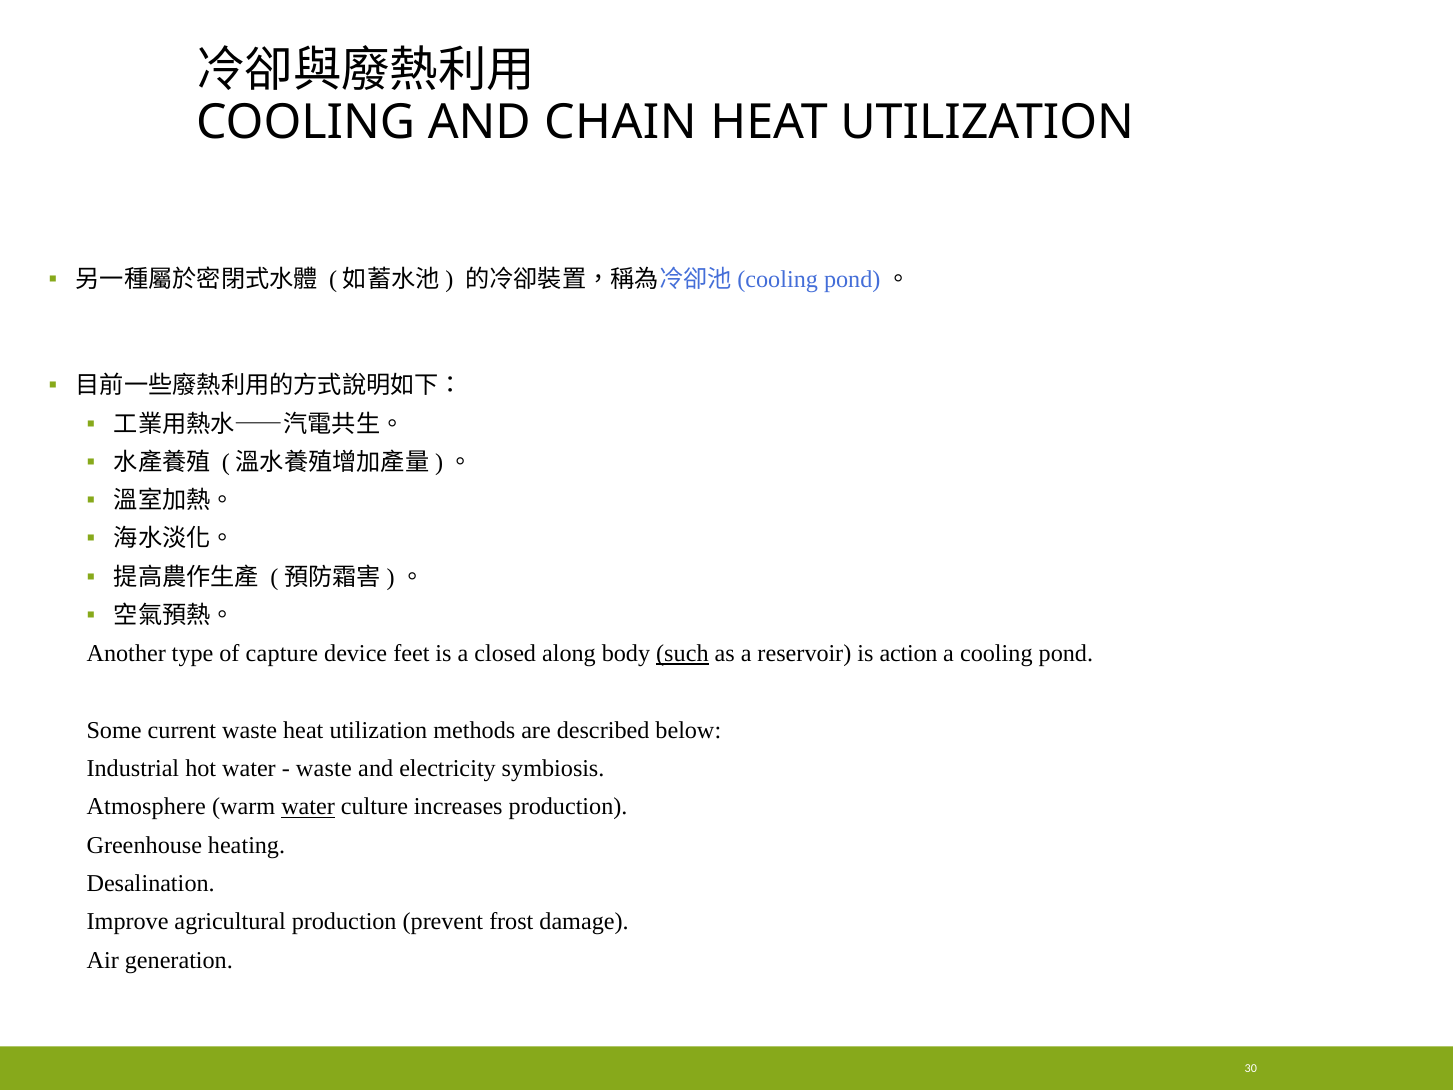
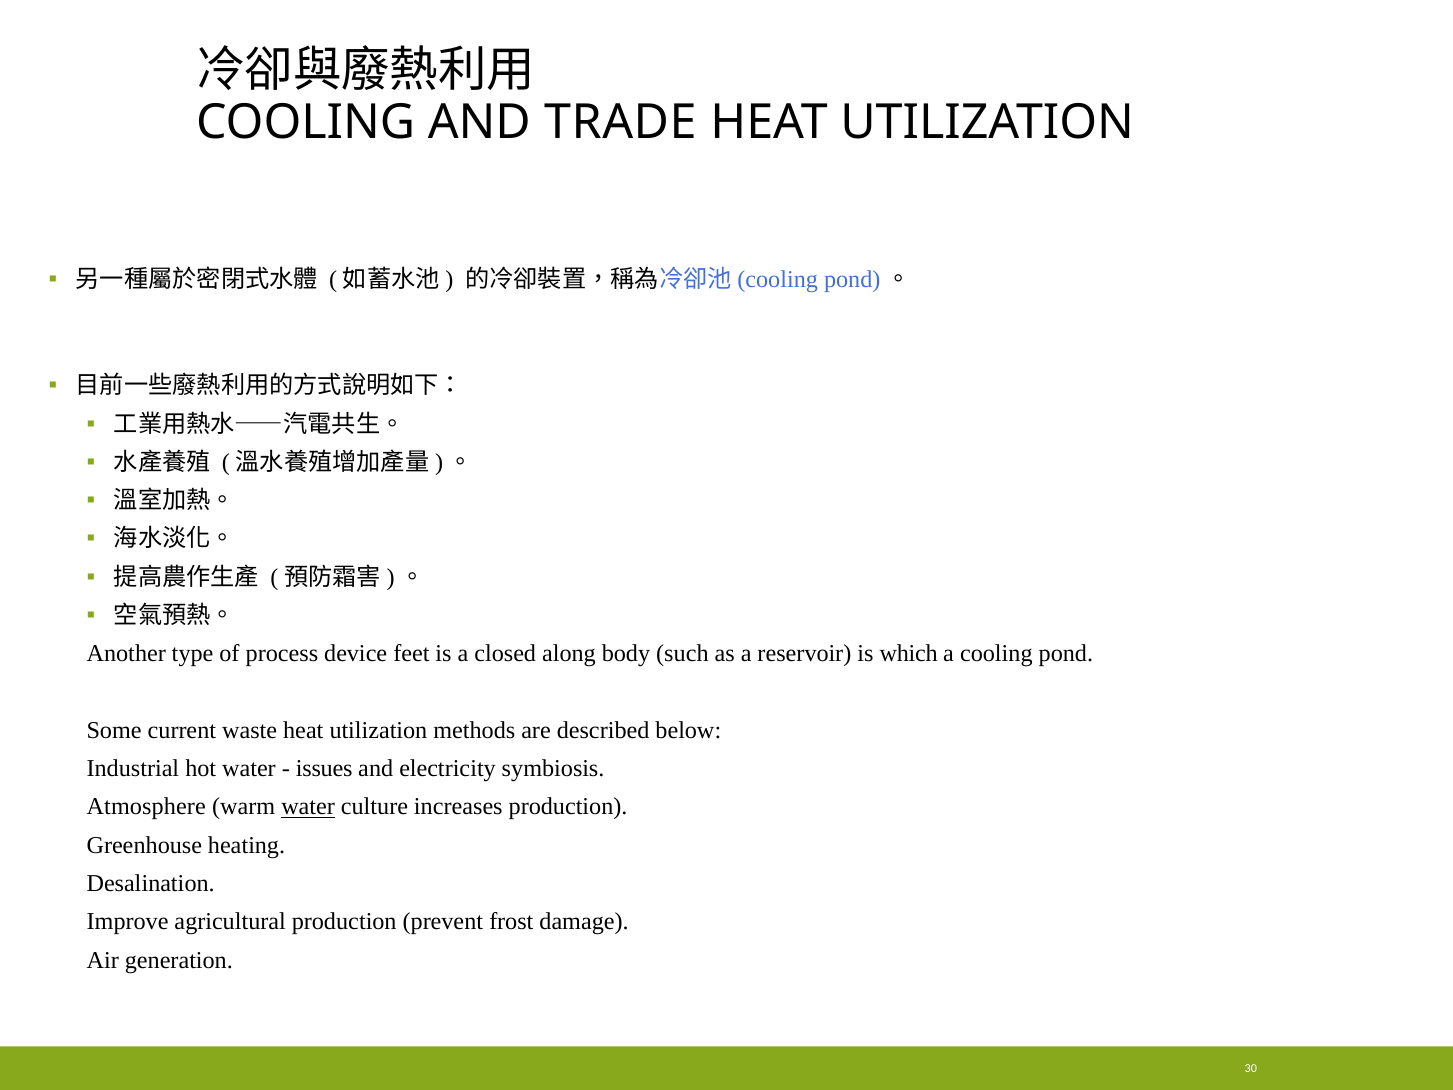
CHAIN: CHAIN -> TRADE (620, 123)
capture: capture -> process (282, 654)
such underline: present -> none (682, 654)
action: action -> which (909, 654)
waste: waste -> issues (324, 768)
